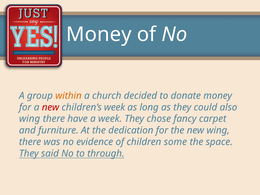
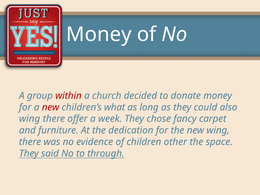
within colour: orange -> red (68, 96)
children’s week: week -> what (115, 107)
have: have -> offer (78, 119)
some: some -> other (175, 142)
